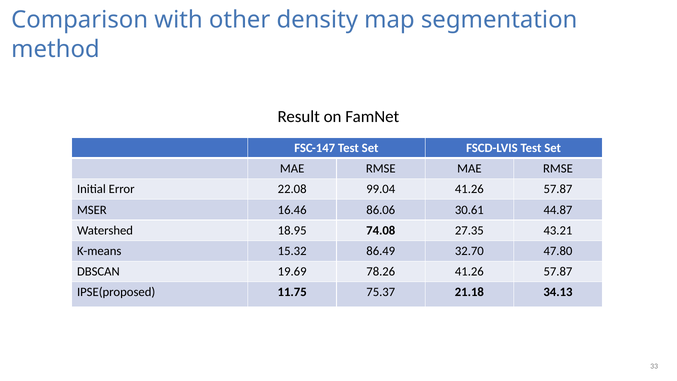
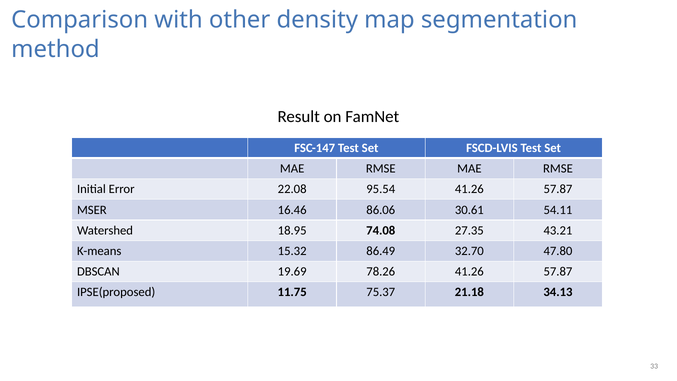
99.04: 99.04 -> 95.54 (381, 189)
44.87: 44.87 -> 54.11 (558, 210)
